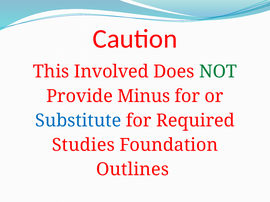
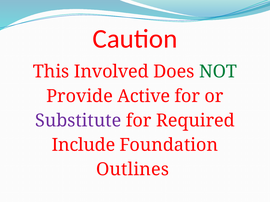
Minus: Minus -> Active (144, 96)
Substitute colour: blue -> purple (78, 121)
Studies: Studies -> Include (83, 145)
